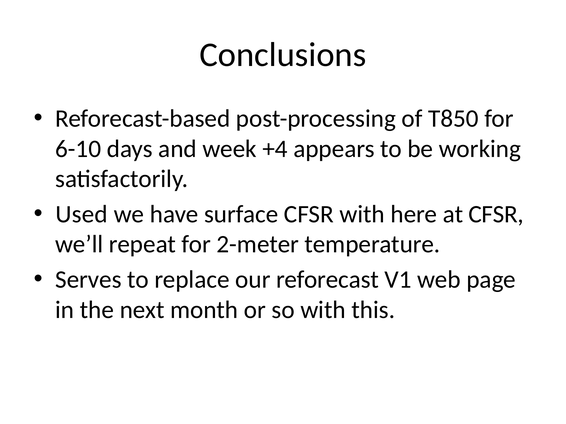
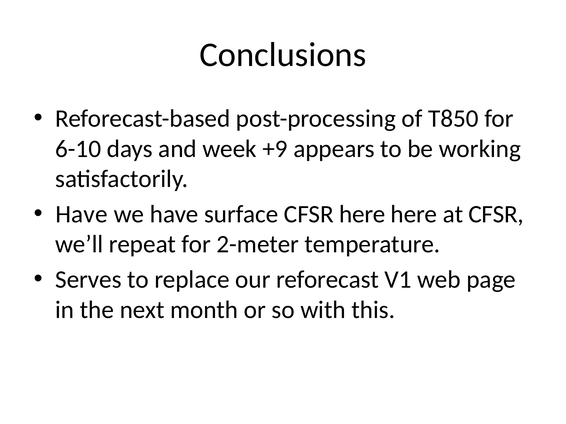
+4: +4 -> +9 (275, 149)
Used: Used -> Have (82, 214)
CFSR with: with -> here (362, 214)
